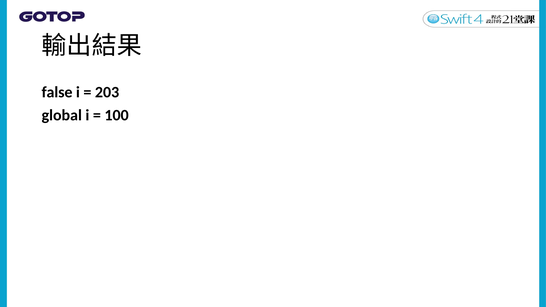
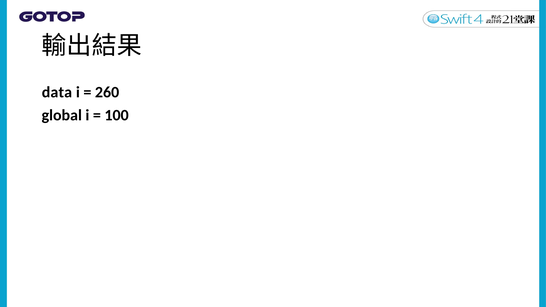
false: false -> data (57, 92)
203: 203 -> 260 (107, 92)
